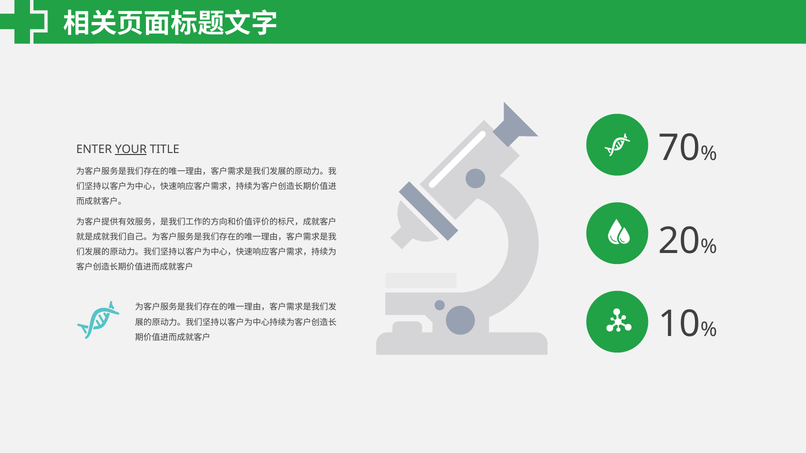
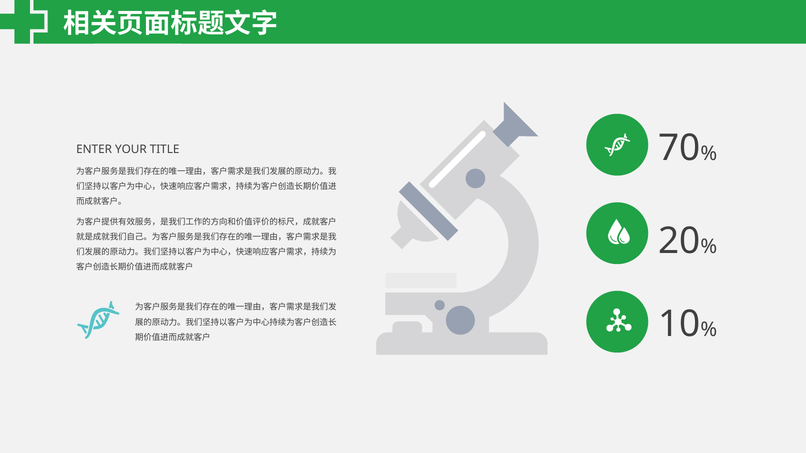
YOUR underline: present -> none (131, 150)
